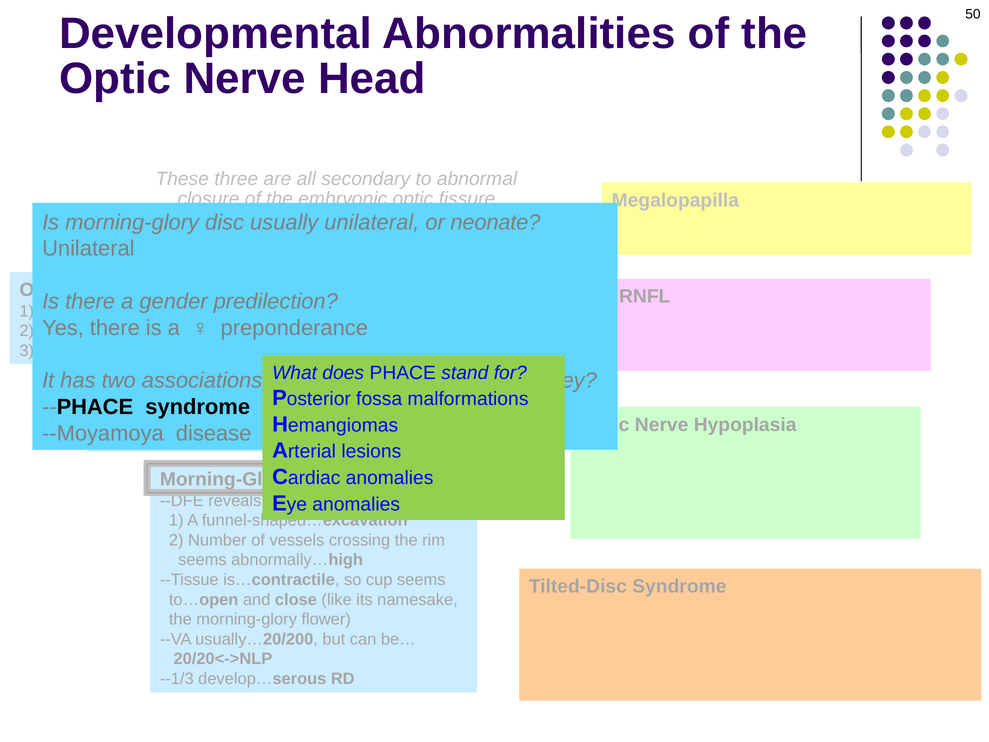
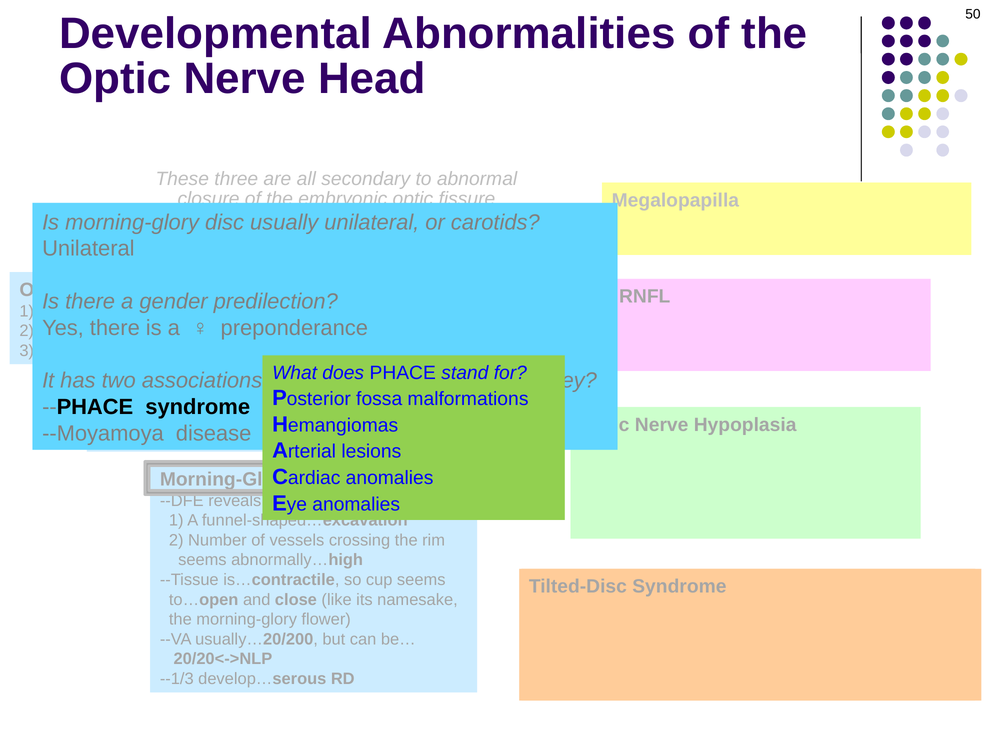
neonate: neonate -> carotids (495, 222)
